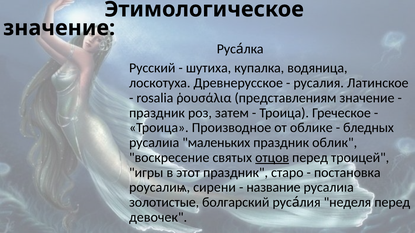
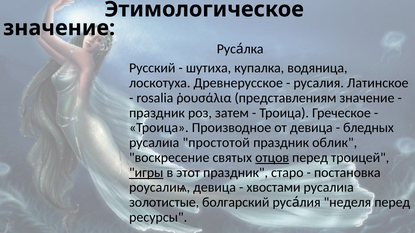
от облике: облике -> девица (311, 128)
маленьких: маленьких -> простотой (216, 143)
игры underline: none -> present (146, 173)
роусалиѩ сирени: сирени -> девица (215, 188)
название: название -> хвостами (273, 188)
девочек: девочек -> ресурсы (158, 218)
